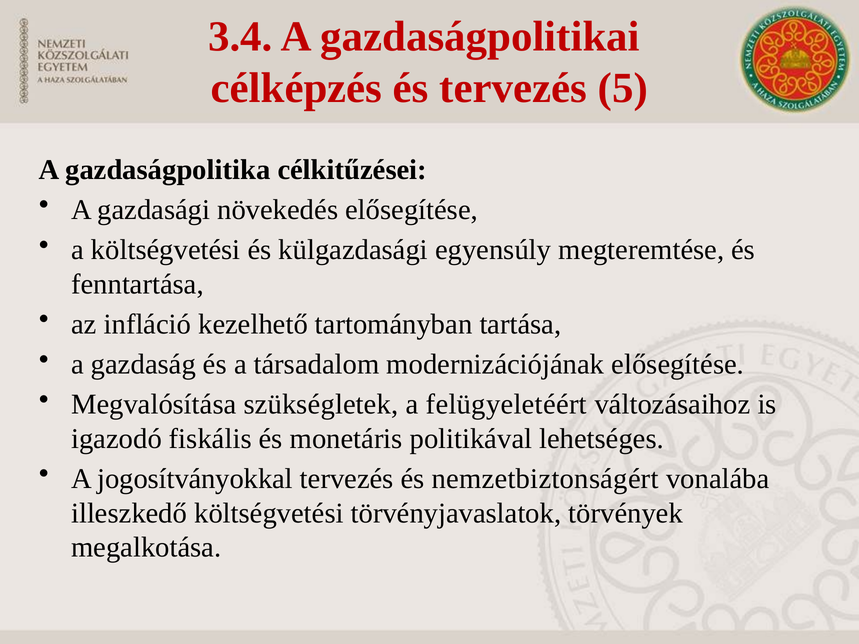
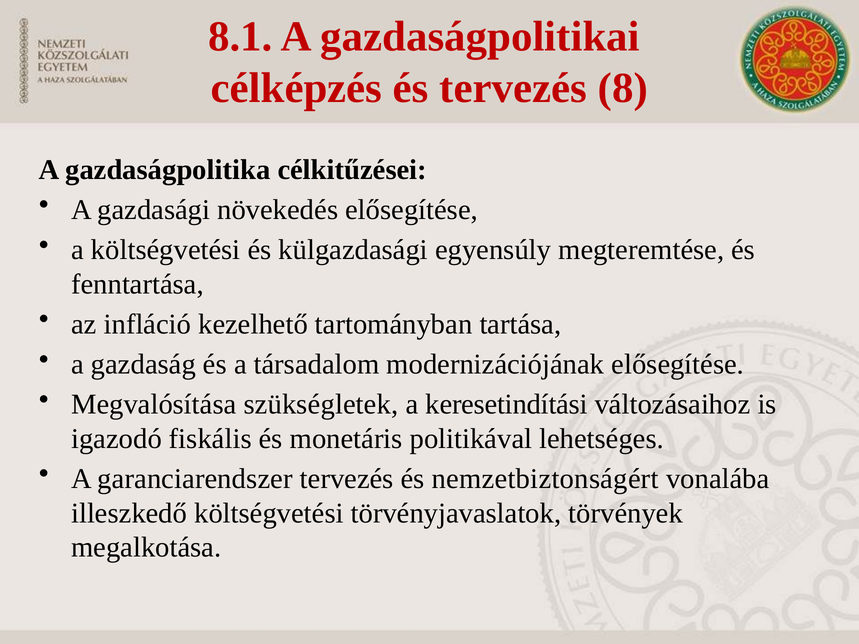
3.4: 3.4 -> 8.1 (240, 36)
5: 5 -> 8 (623, 88)
felügyeletéért: felügyeletéért -> keresetindítási (507, 404)
jogosítványokkal: jogosítványokkal -> garanciarendszer (195, 479)
